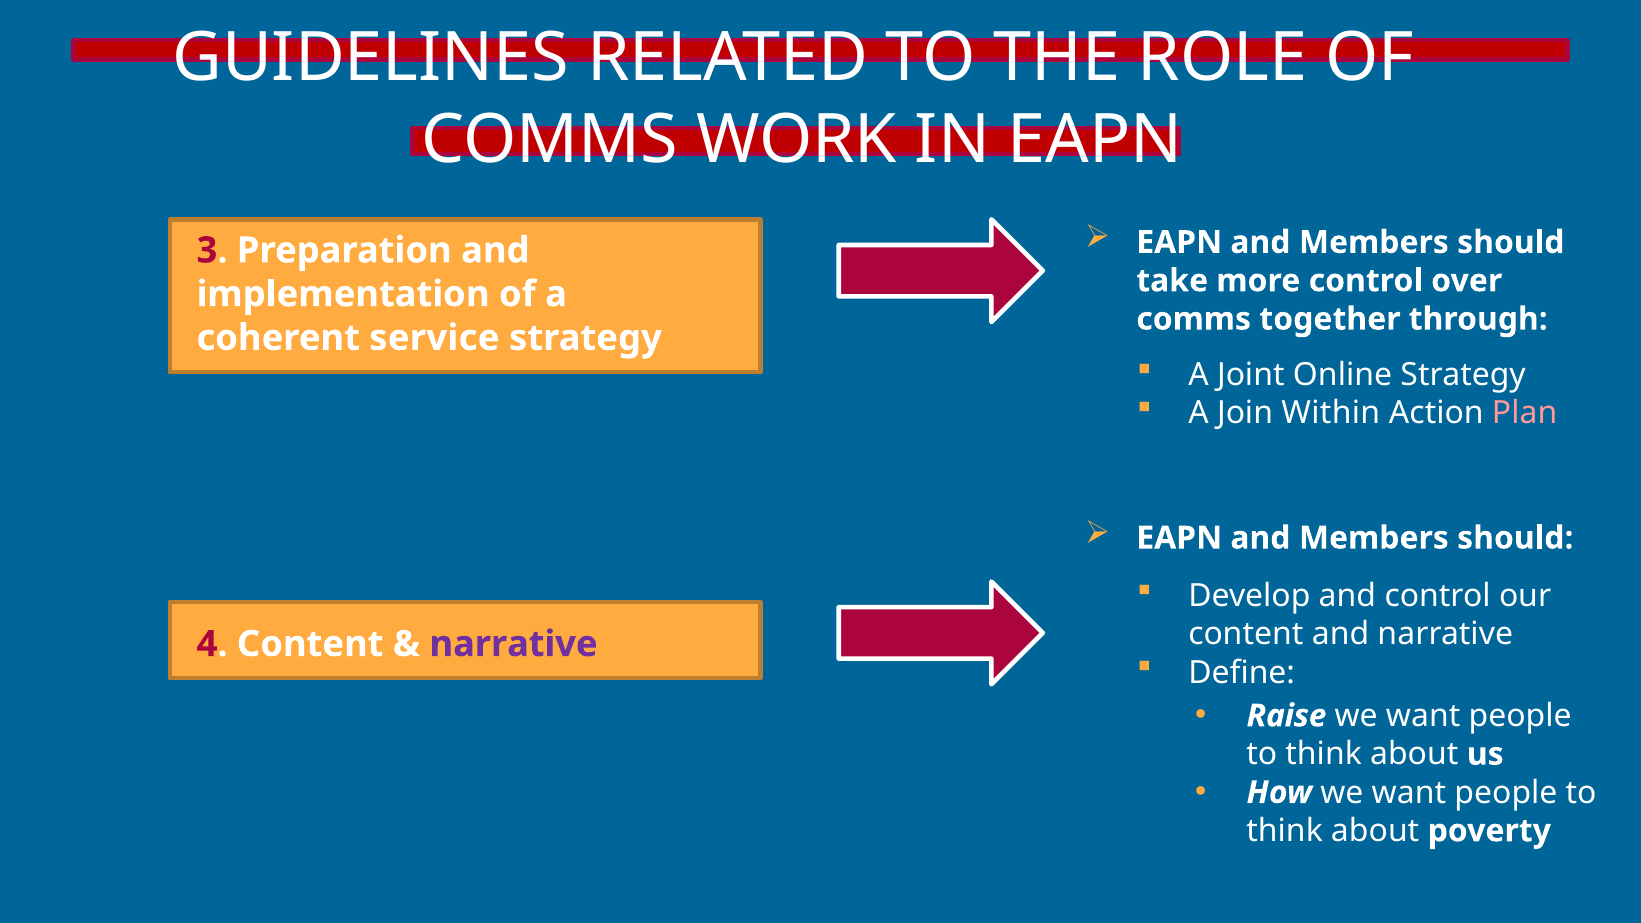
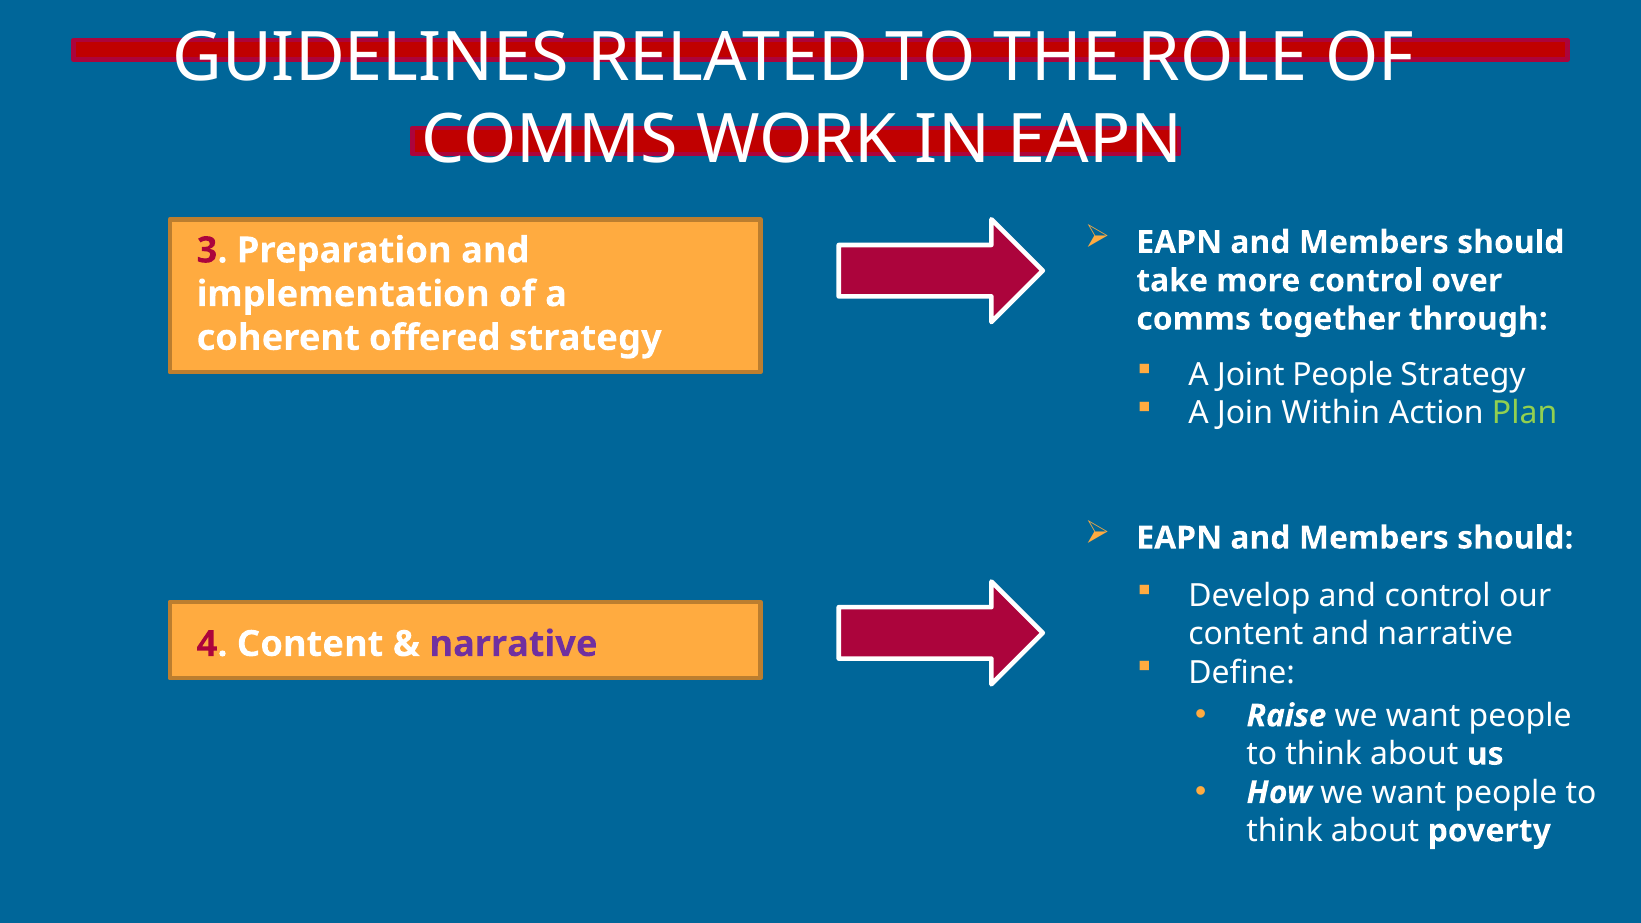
service: service -> offered (435, 338)
Joint Online: Online -> People (1343, 375)
Plan colour: pink -> light green (1525, 413)
